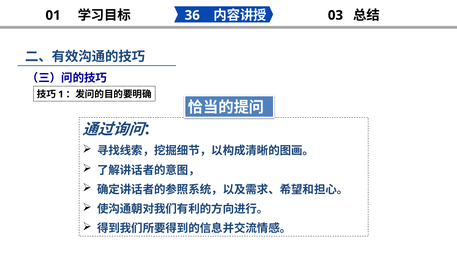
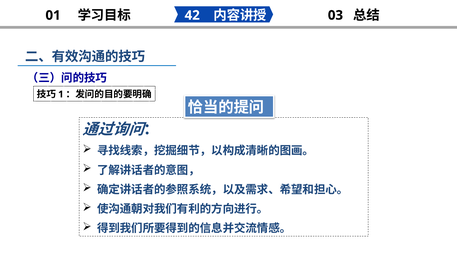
36: 36 -> 42 (192, 15)
